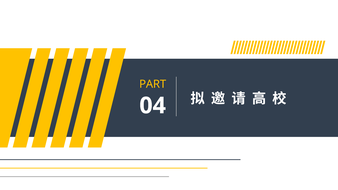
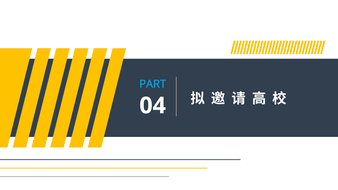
PART colour: yellow -> light blue (153, 84)
